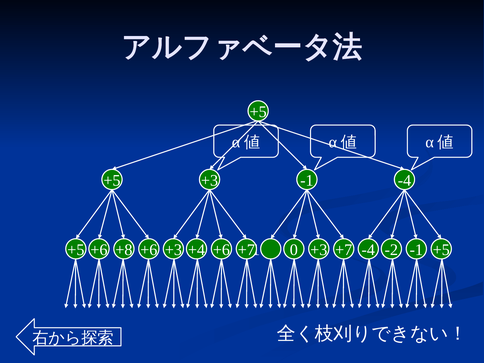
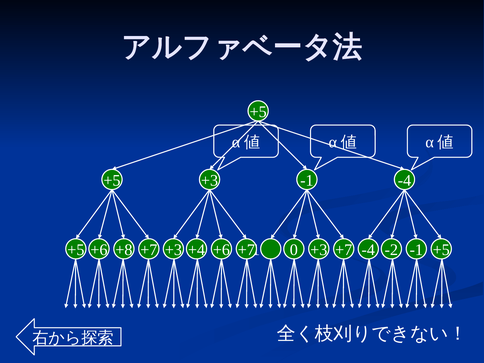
+8 +6: +6 -> +7 (149, 250)
